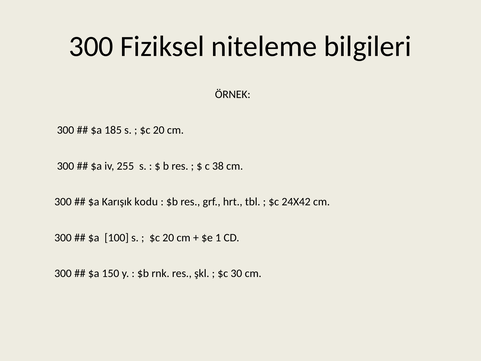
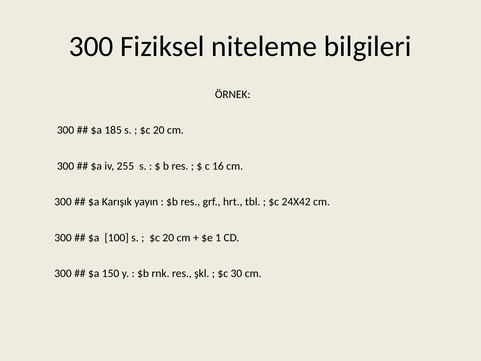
38: 38 -> 16 (218, 166)
kodu: kodu -> yayın (146, 202)
